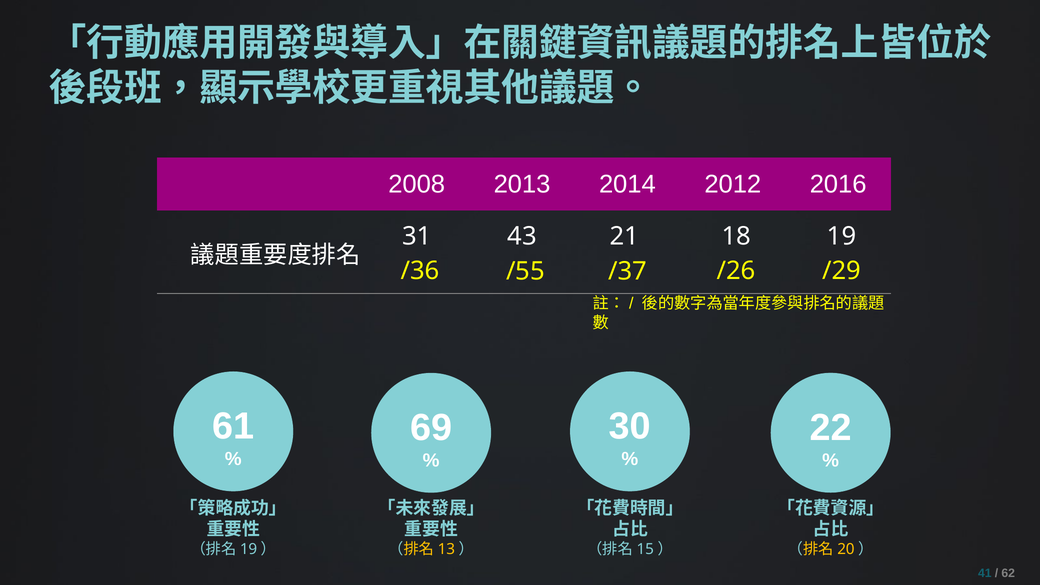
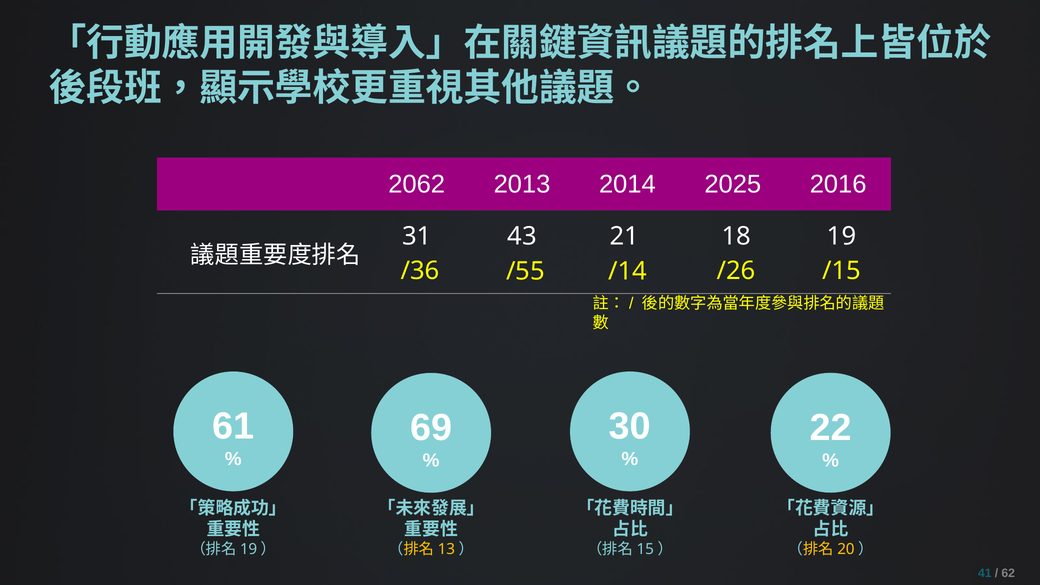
2008: 2008 -> 2062 (417, 184)
2012: 2012 -> 2025 (733, 184)
/29: /29 -> /15 (842, 271)
/37: /37 -> /14 (627, 271)
